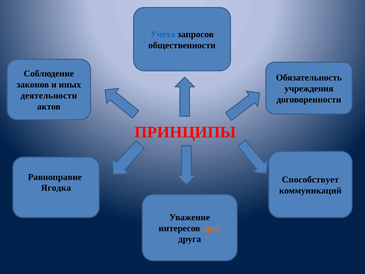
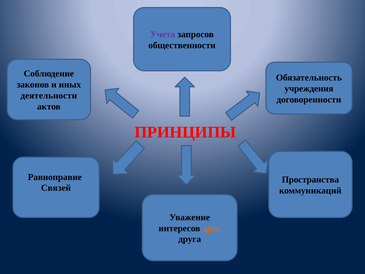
Учета colour: blue -> purple (163, 34)
Способствует: Способствует -> Пространства (310, 179)
Ягодка: Ягодка -> Связей (56, 188)
